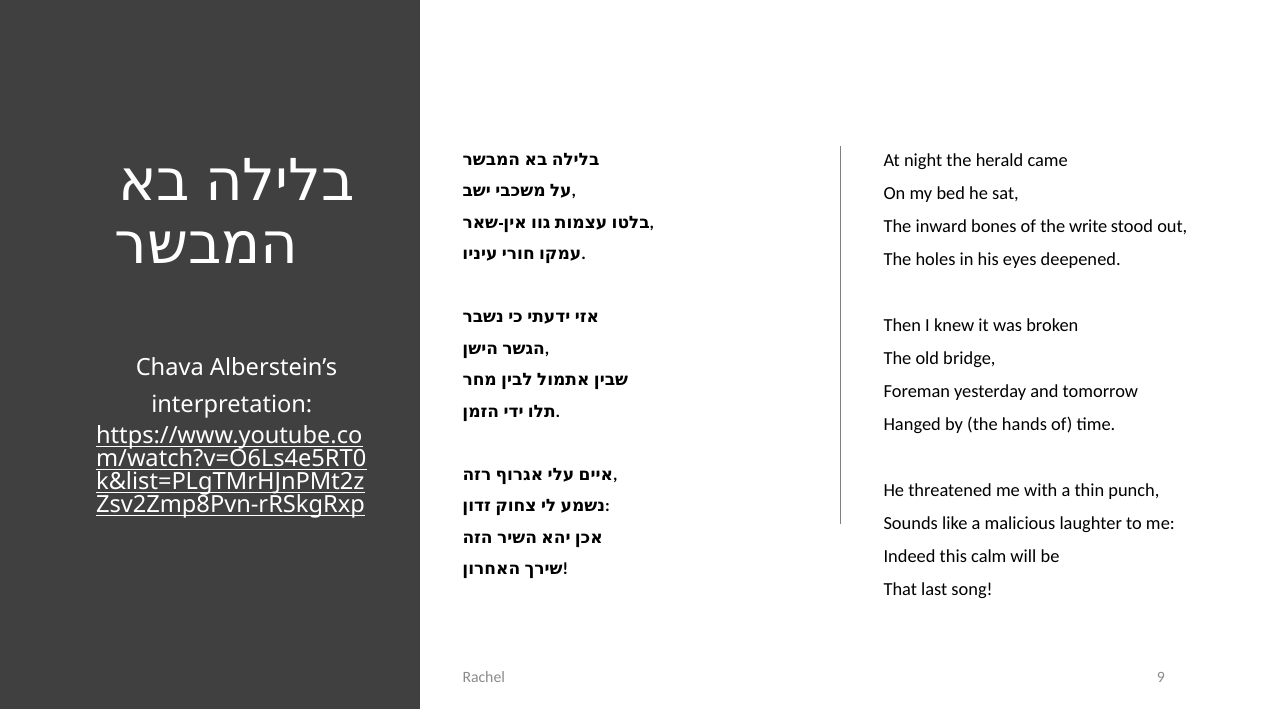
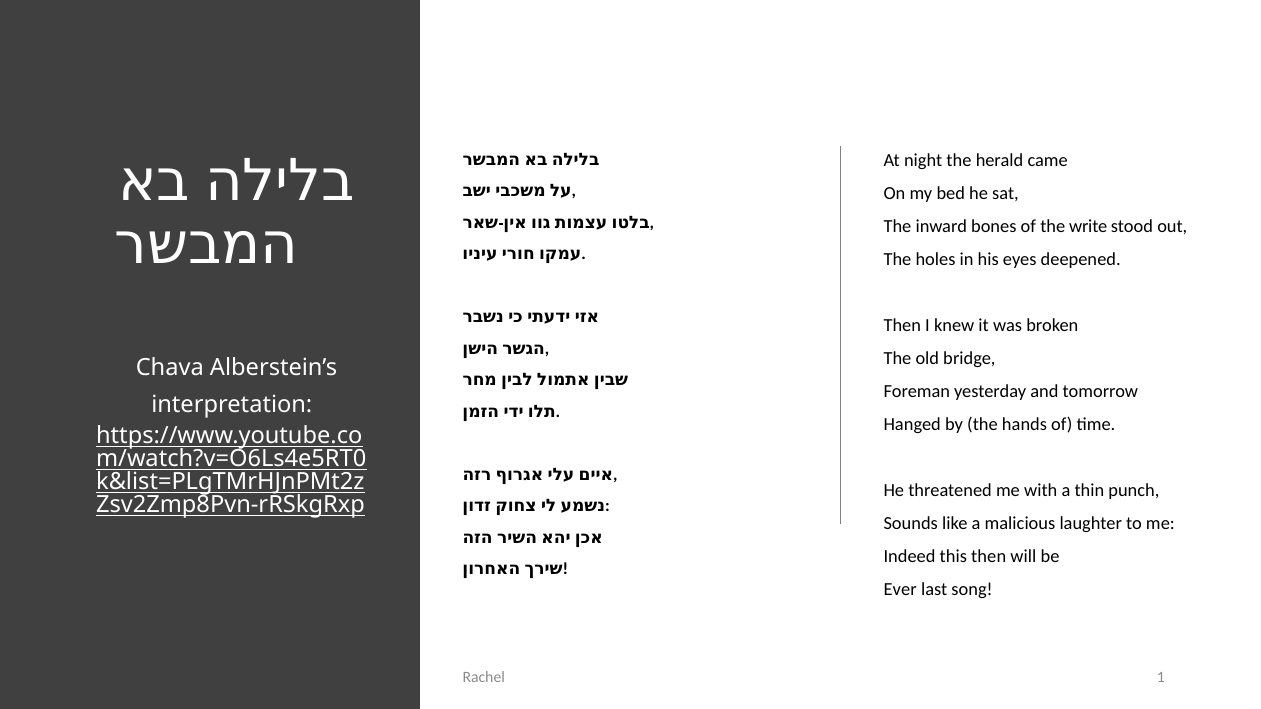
this calm: calm -> then (989, 557)
That: That -> Ever (900, 590)
9: 9 -> 1 (1161, 677)
